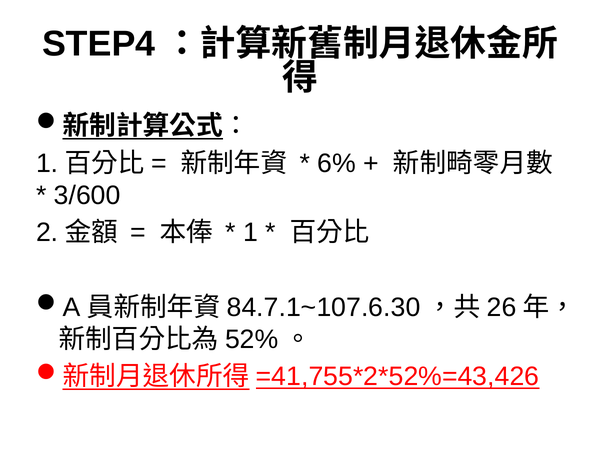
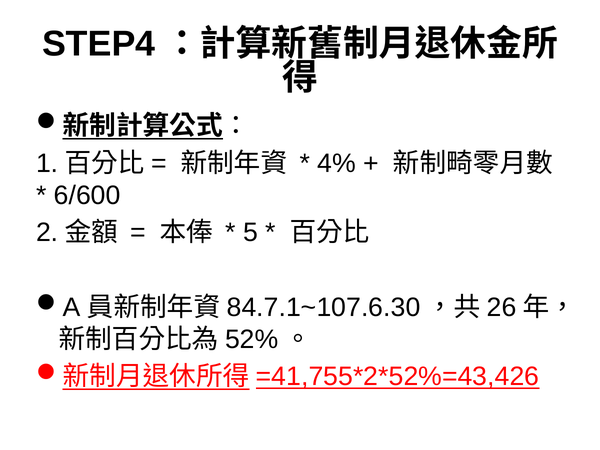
6%: 6% -> 4% (337, 163)
3/600: 3/600 -> 6/600 (87, 195)
1: 1 -> 5 (251, 233)
